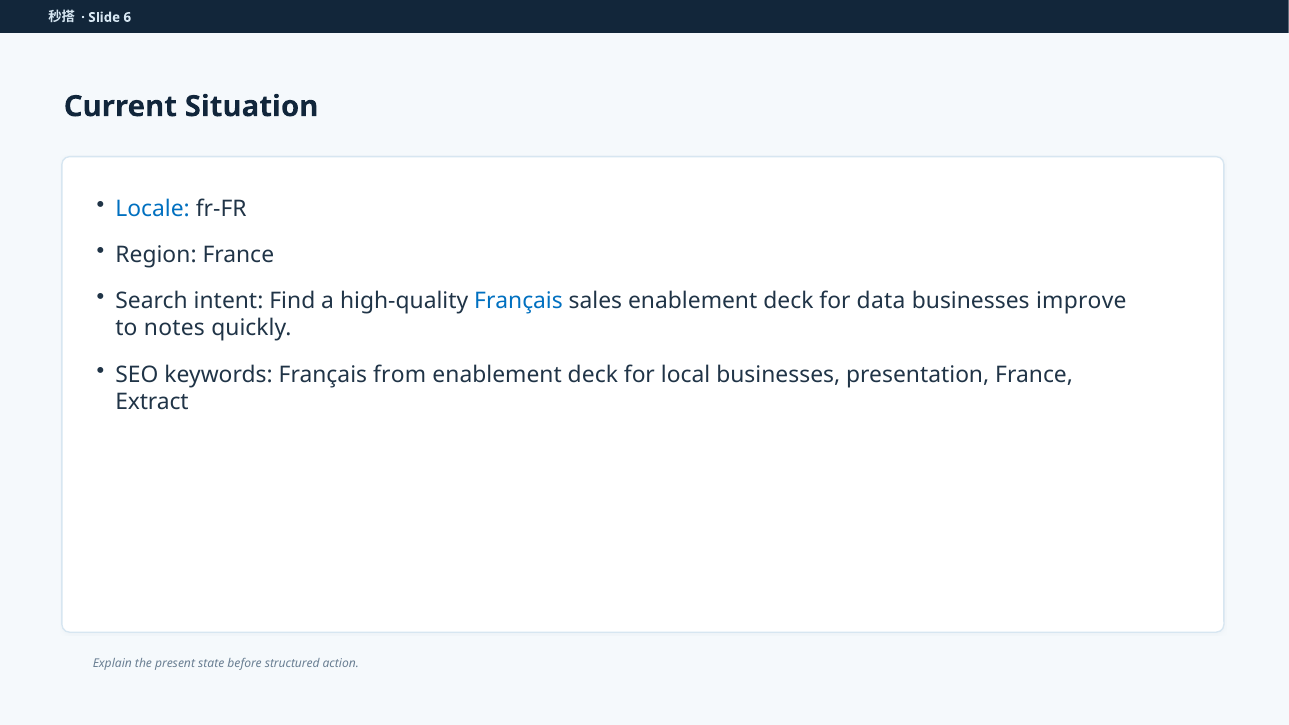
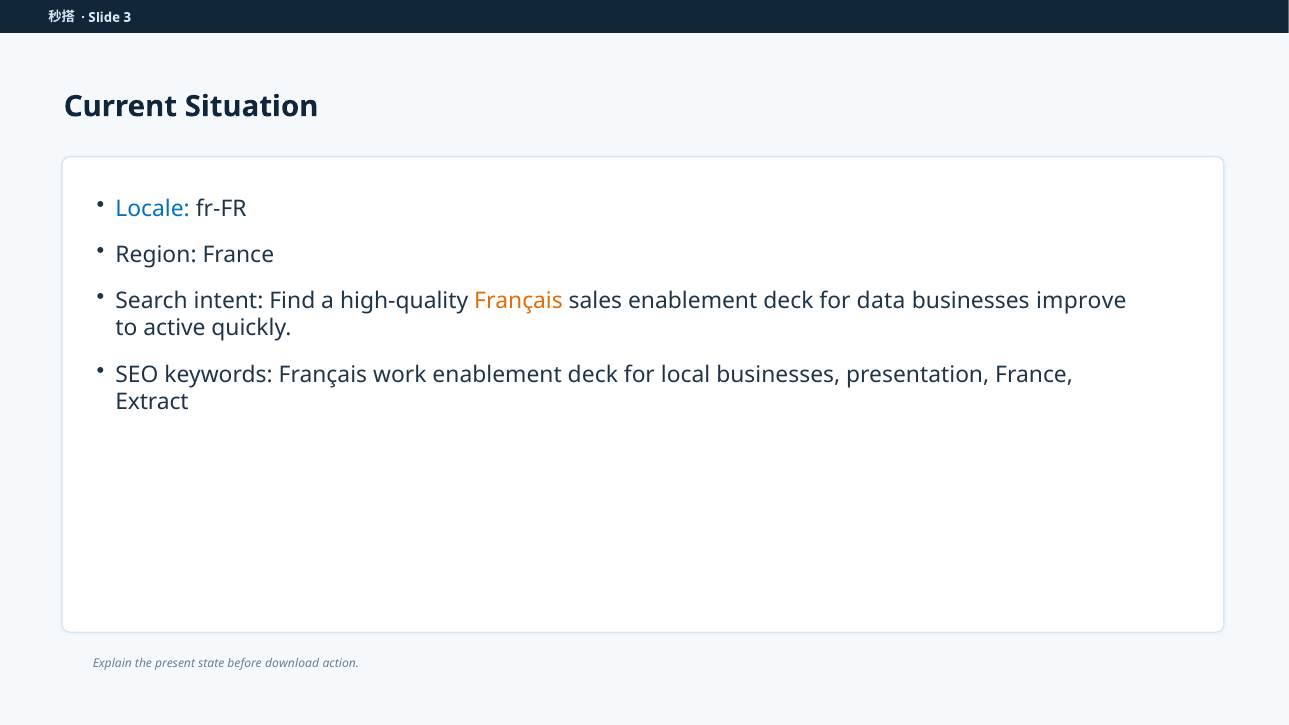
6: 6 -> 3 (127, 17)
Français colour: blue -> orange (518, 301)
notes: notes -> active (175, 328)
from: from -> work (400, 375)
structured: structured -> download (292, 664)
